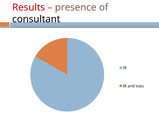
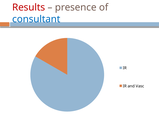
consultant colour: black -> blue (36, 19)
